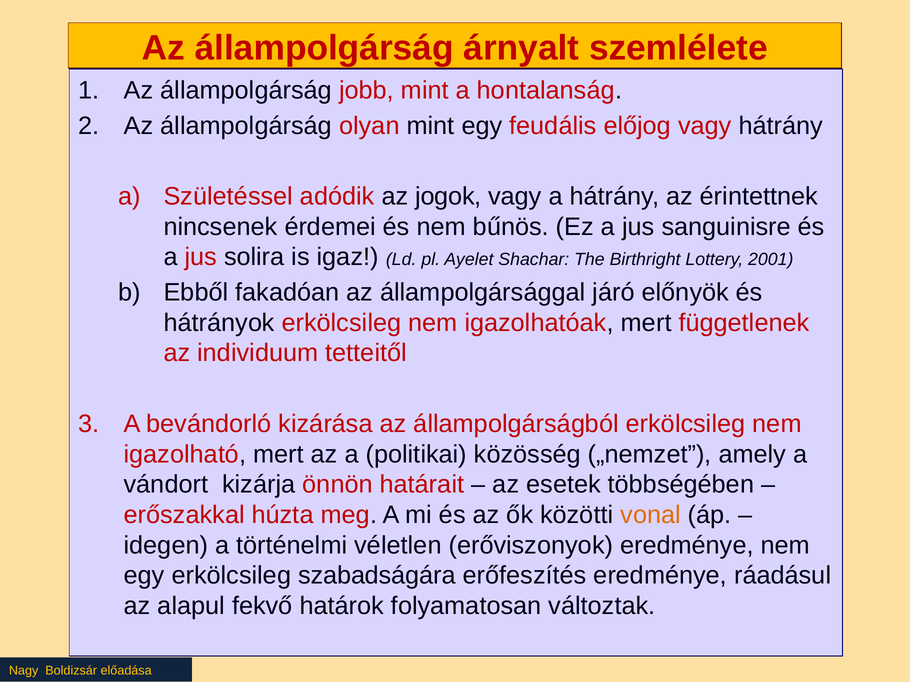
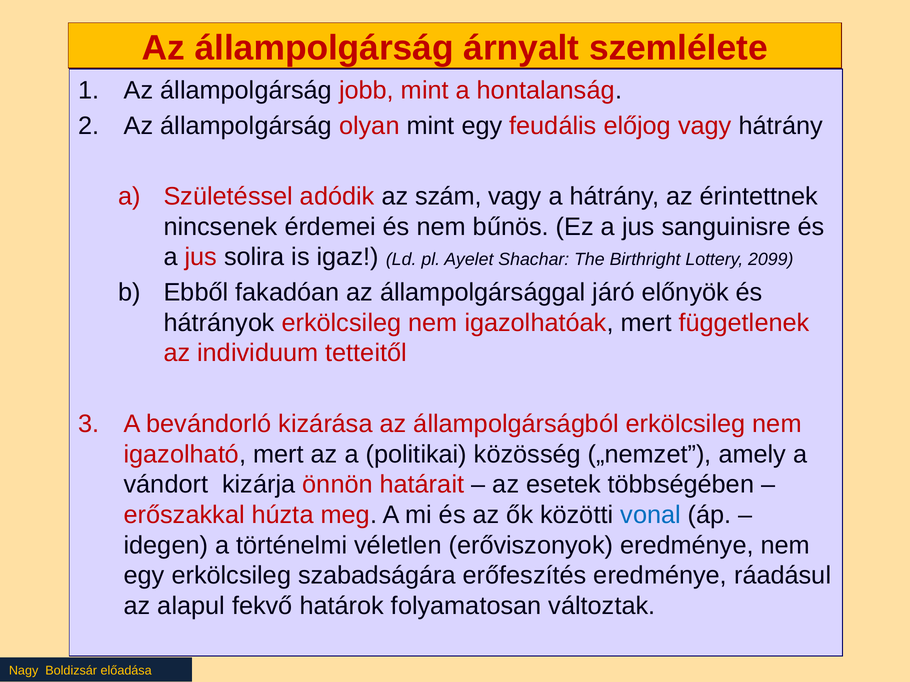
jogok: jogok -> szám (448, 197)
2001: 2001 -> 2099 (771, 260)
vonal colour: orange -> blue (651, 515)
